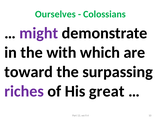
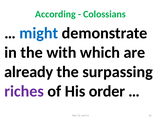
Ourselves: Ourselves -> According (55, 14)
might colour: purple -> blue (39, 33)
toward: toward -> already (29, 72)
great: great -> order (107, 91)
